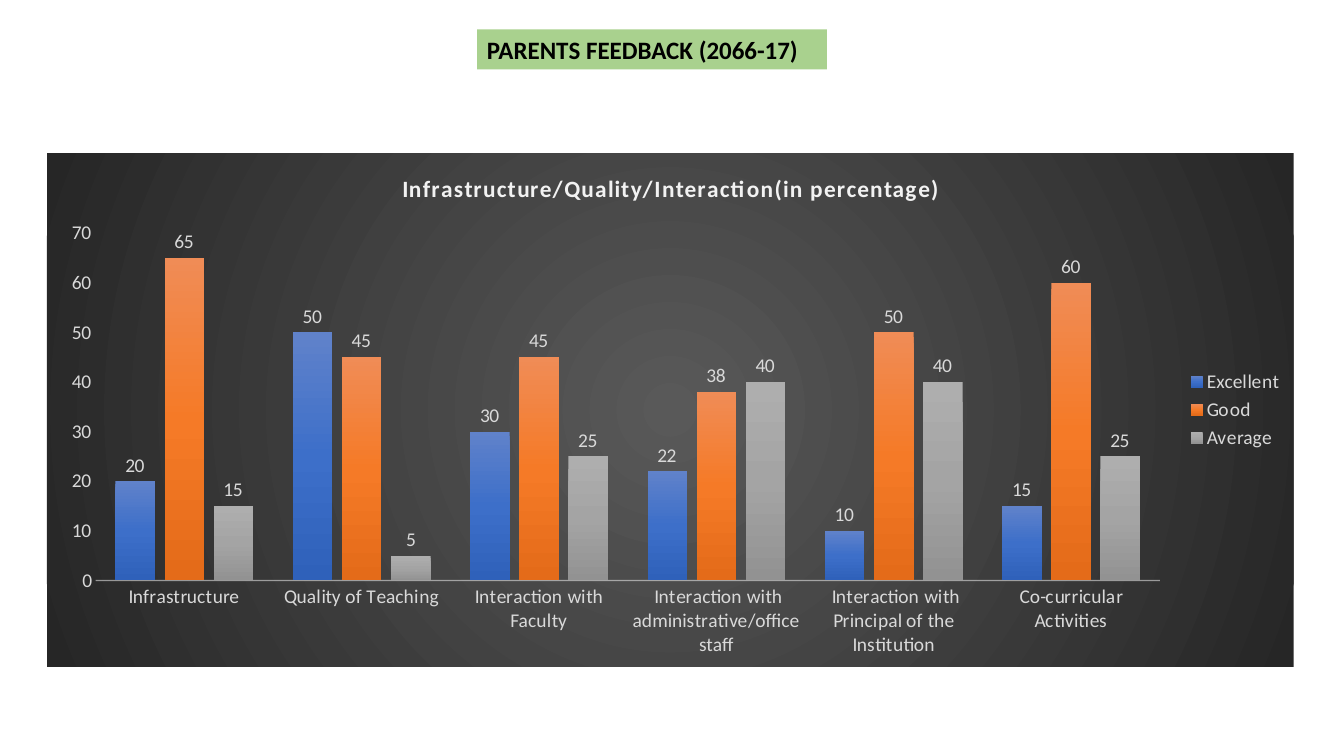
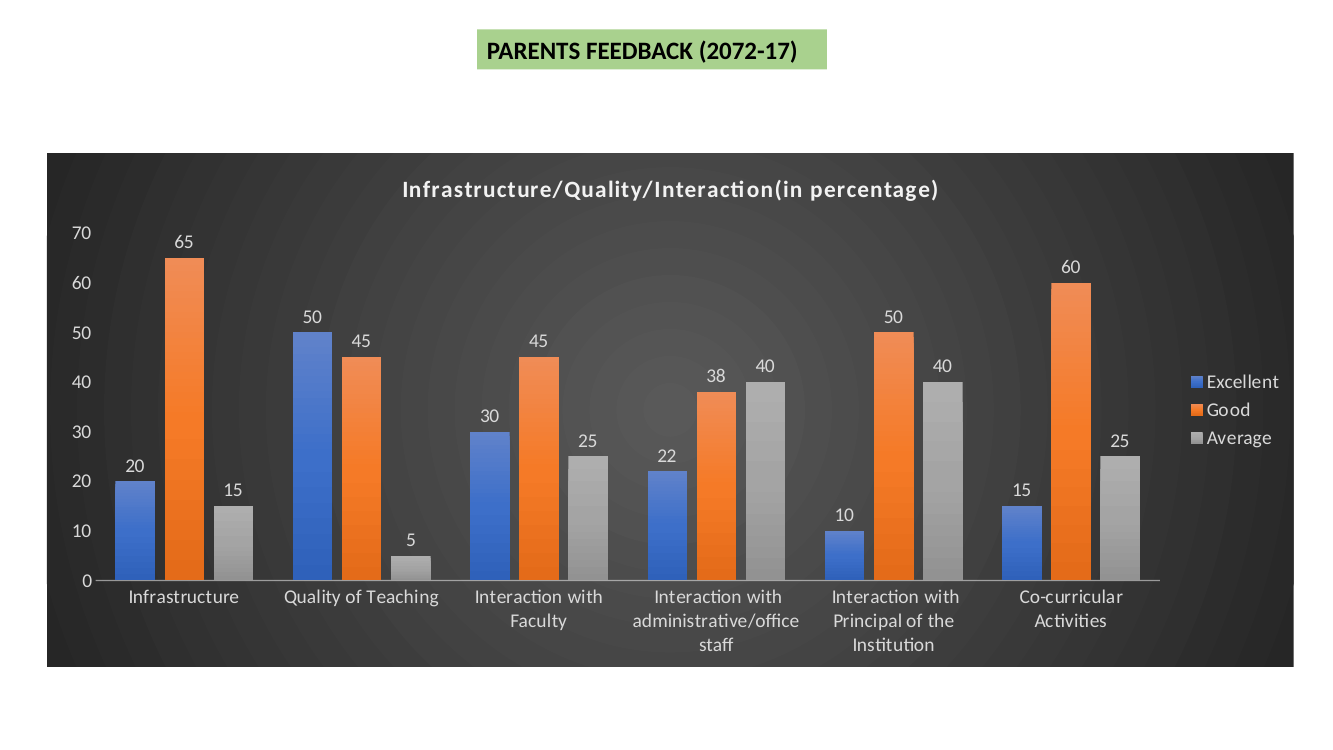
2066-17: 2066-17 -> 2072-17 (748, 51)
